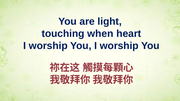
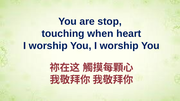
light: light -> stop (110, 22)
